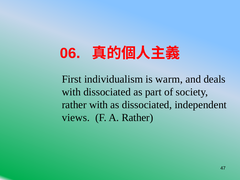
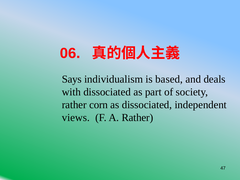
First: First -> Says (72, 79)
warm: warm -> based (169, 79)
rather with: with -> corn (99, 105)
